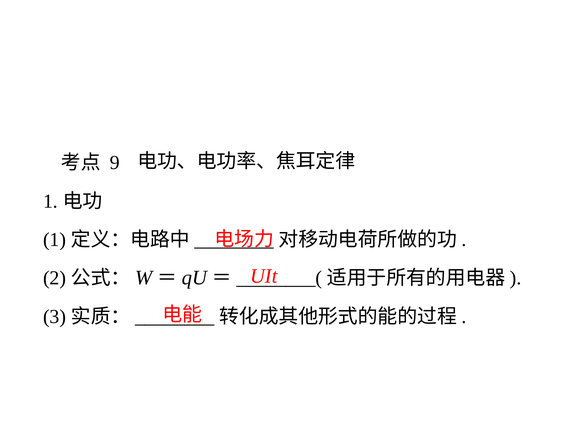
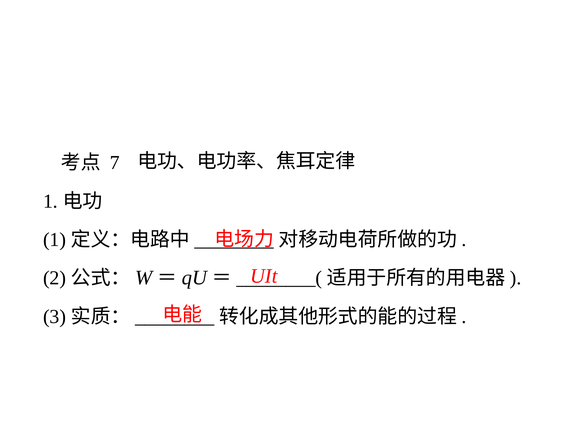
9: 9 -> 7 (115, 163)
